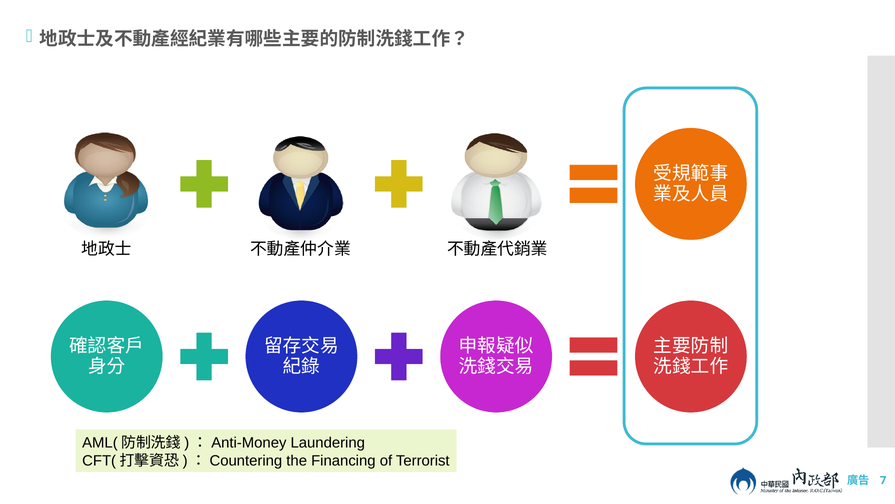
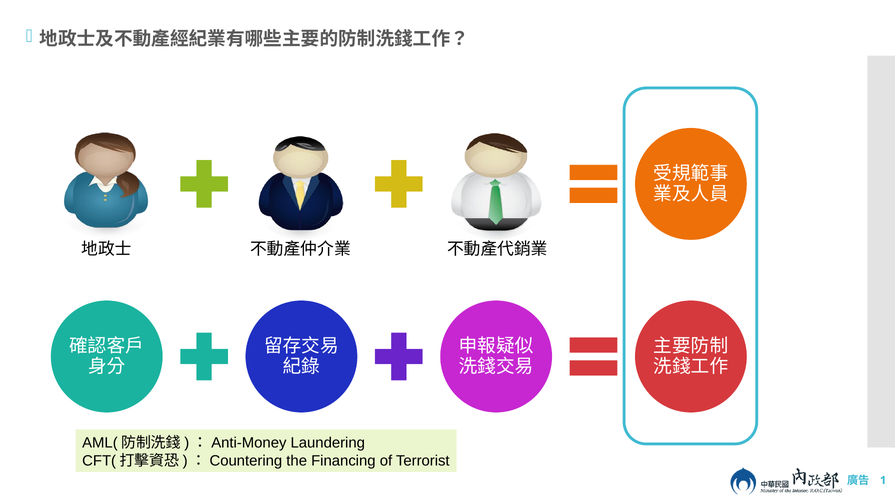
7: 7 -> 1 (883, 480)
